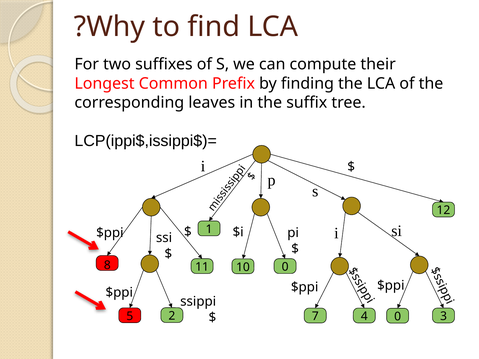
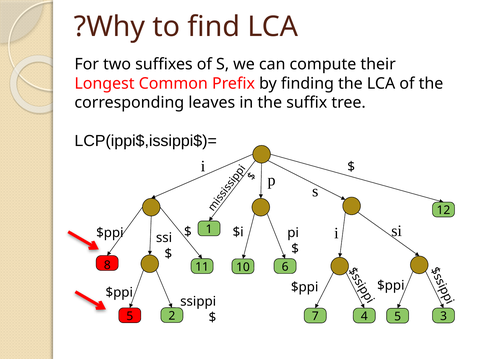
10 0: 0 -> 6 (285, 267)
4 0: 0 -> 5 (398, 317)
